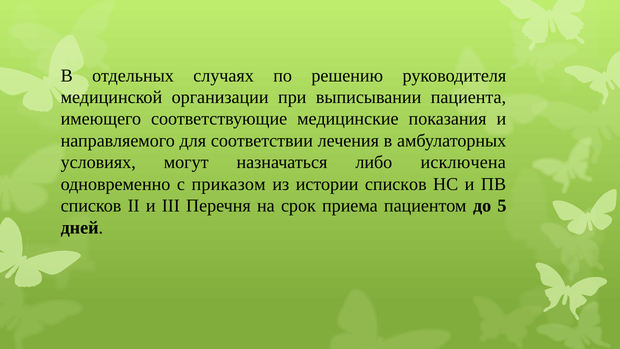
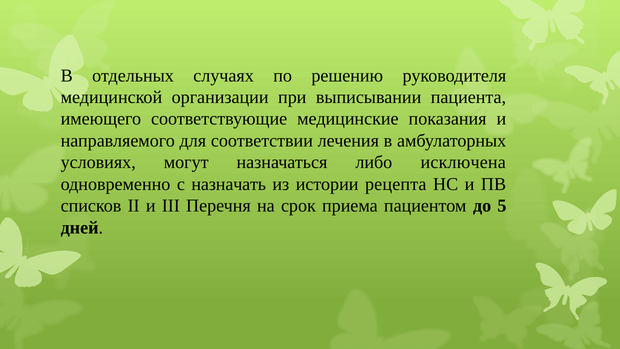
приказом: приказом -> назначать (229, 184)
истории списков: списков -> рецепта (396, 184)
